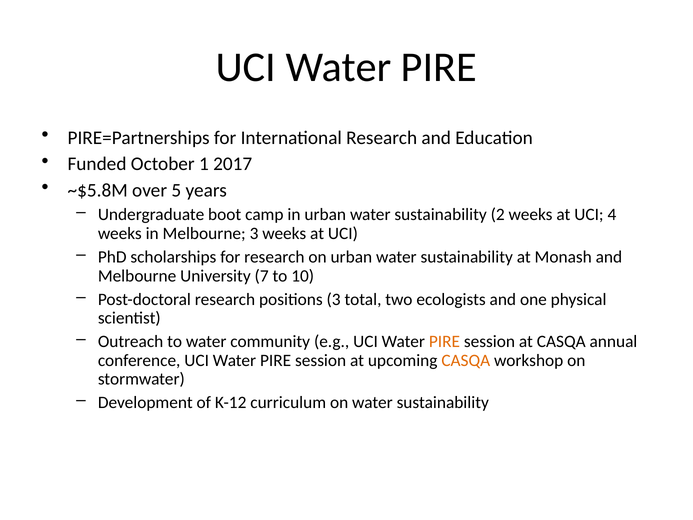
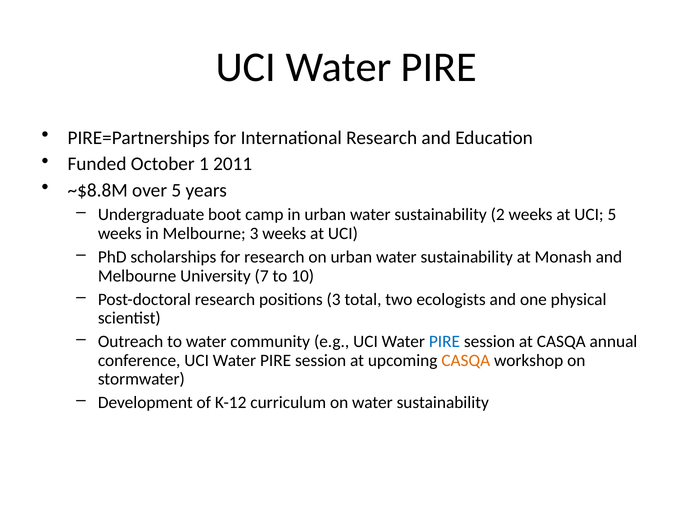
2017: 2017 -> 2011 (233, 164)
~$5.8M: ~$5.8M -> ~$8.8M (98, 190)
UCI 4: 4 -> 5 (612, 215)
PIRE colour: orange -> blue (444, 342)
